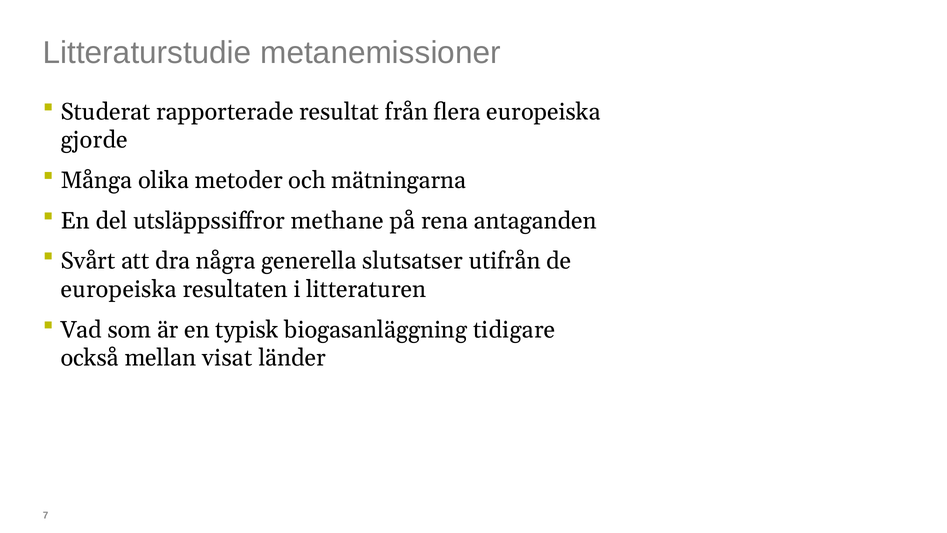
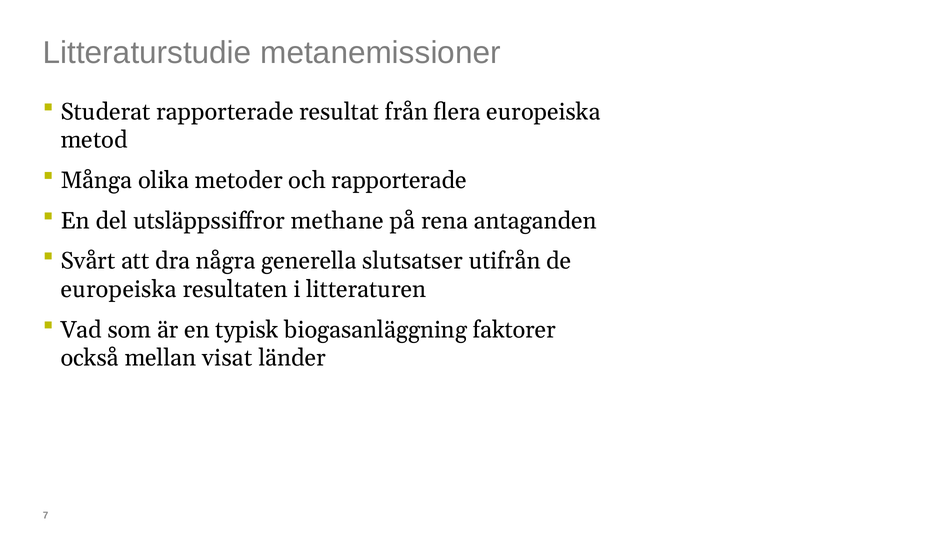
gjorde: gjorde -> metod (94, 140)
och mätningarna: mätningarna -> rapporterade (399, 180)
tidigare: tidigare -> faktorer (514, 330)
